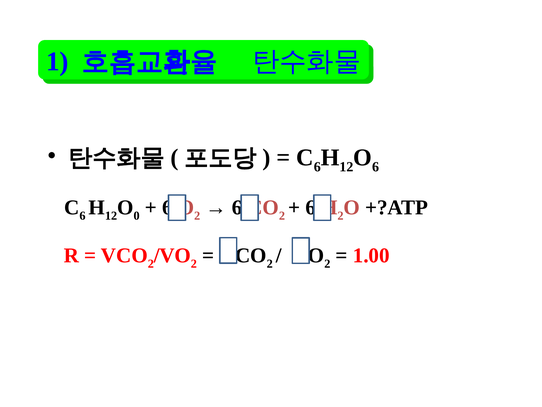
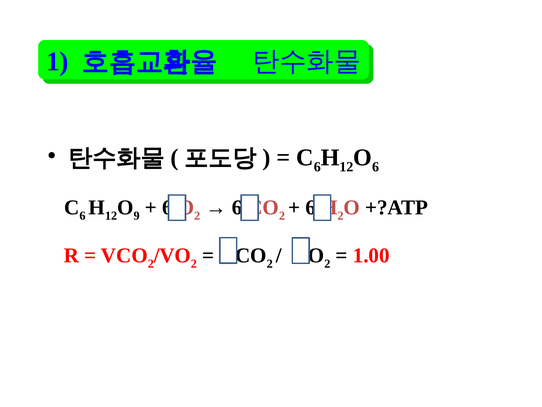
0: 0 -> 9 (137, 216)
